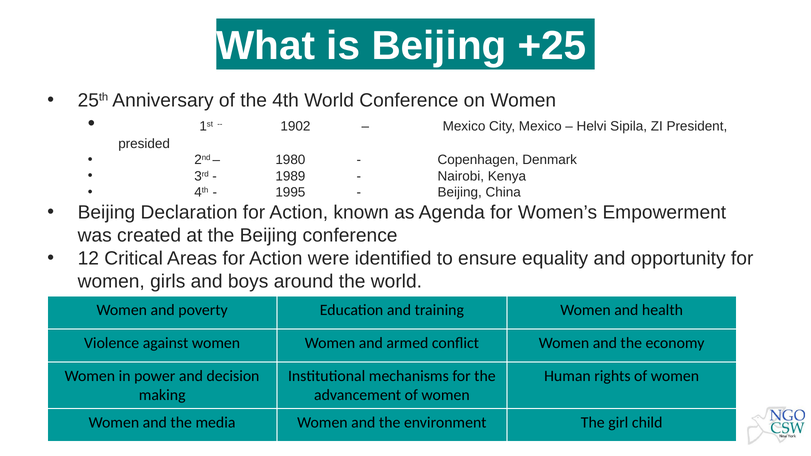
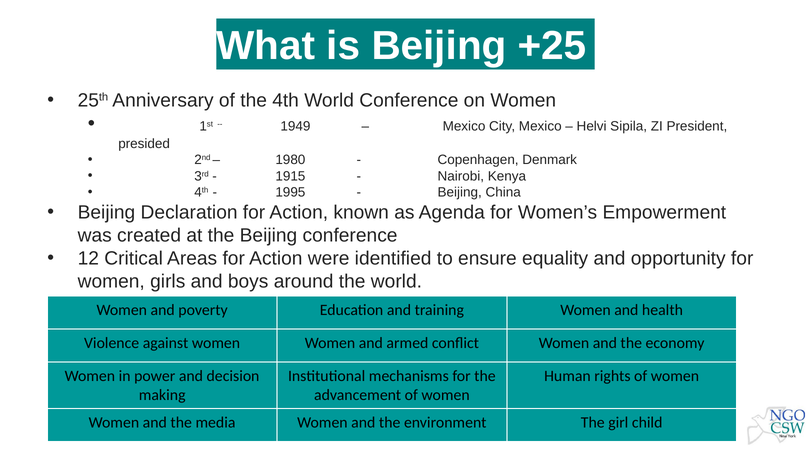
1902: 1902 -> 1949 (295, 126)
1989: 1989 -> 1915 (290, 176)
